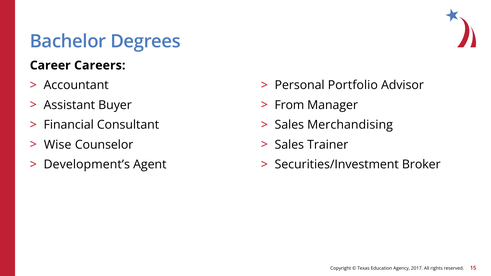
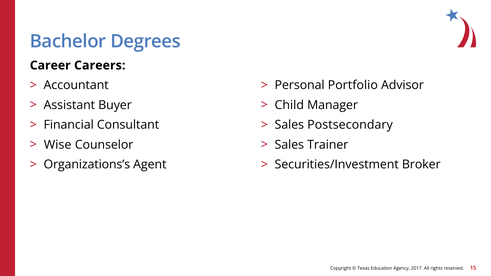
From: From -> Child (289, 105)
Merchandising: Merchandising -> Postsecondary (350, 125)
Development’s: Development’s -> Organizations’s (87, 165)
